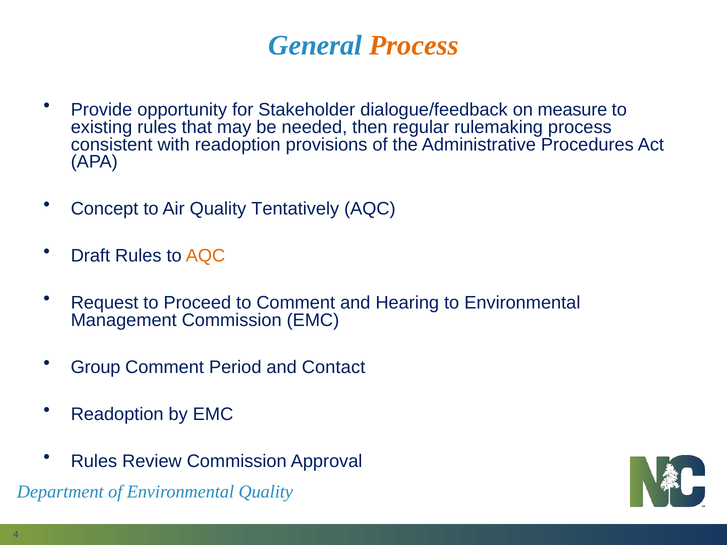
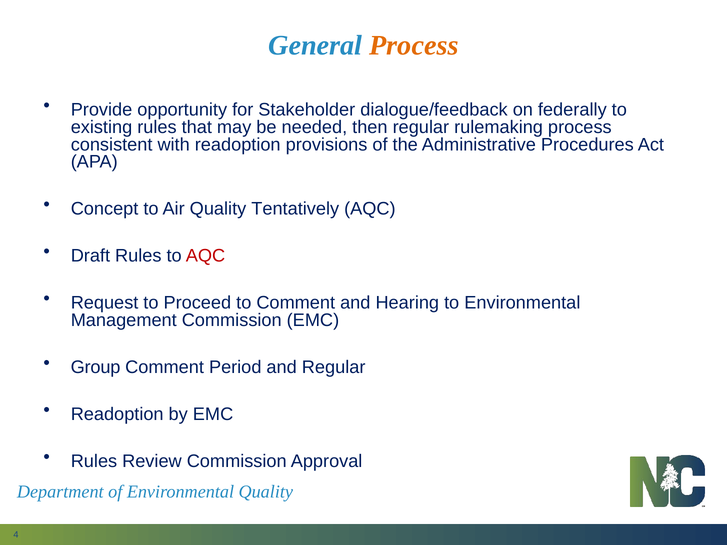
measure: measure -> federally (572, 110)
AQC colour: orange -> red (205, 256)
and Contact: Contact -> Regular (334, 368)
